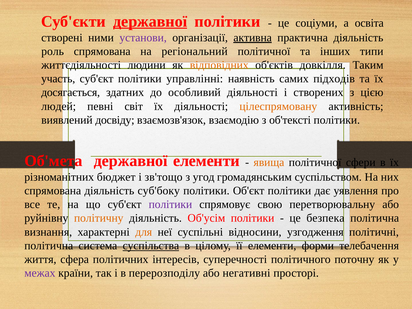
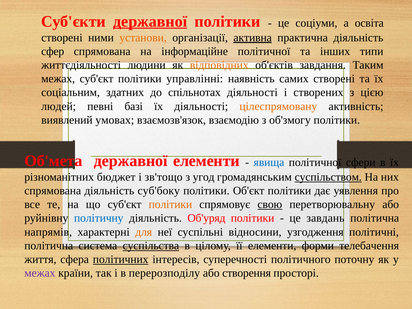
установи colour: purple -> orange (143, 38)
роль: роль -> сфер (53, 51)
регіональний: регіональний -> інформаційне (195, 51)
довкілля: довкілля -> завдання (323, 65)
участь: участь -> межах (58, 79)
самих підходів: підходів -> створені (334, 79)
досягається: досягається -> соціальним (71, 93)
особливий: особливий -> спільнотах (195, 93)
світ: світ -> базі (134, 106)
досвіду: досвіду -> умовах (115, 120)
об'тексті: об'тексті -> об'змогу (290, 120)
явища colour: orange -> blue (269, 162)
суспільством underline: none -> present (328, 177)
політики colour: purple -> orange (170, 204)
свою underline: none -> present (270, 204)
політичну colour: orange -> blue (99, 218)
Об'усім: Об'усім -> Об'уряд (206, 218)
безпека: безпека -> завдань (325, 218)
визнання: визнання -> напрямів (48, 232)
політичних underline: none -> present (121, 259)
негативні: негативні -> створення (247, 273)
